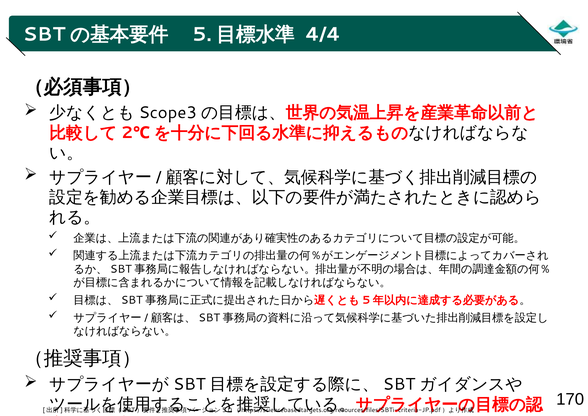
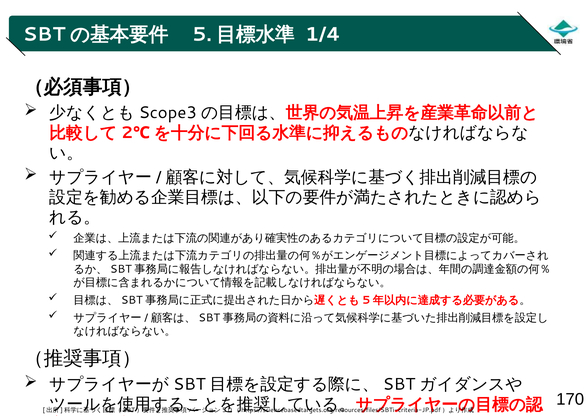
4/4: 4/4 -> 1/4 (323, 34)
